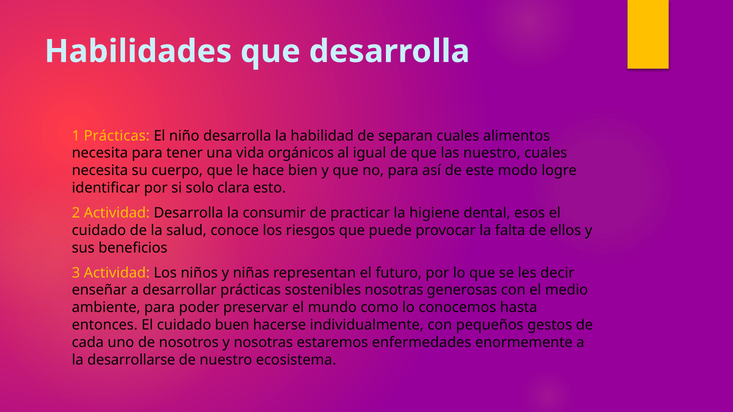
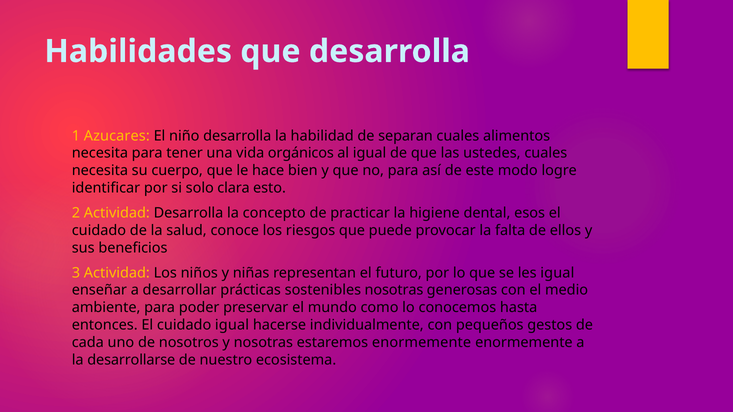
1 Prácticas: Prácticas -> Azucares (117, 136)
las nuestro: nuestro -> ustedes (492, 153)
consumir: consumir -> concepto (274, 213)
les decir: decir -> igual (557, 273)
cuidado buen: buen -> igual (232, 325)
estaremos enfermedades: enfermedades -> enormemente (422, 343)
